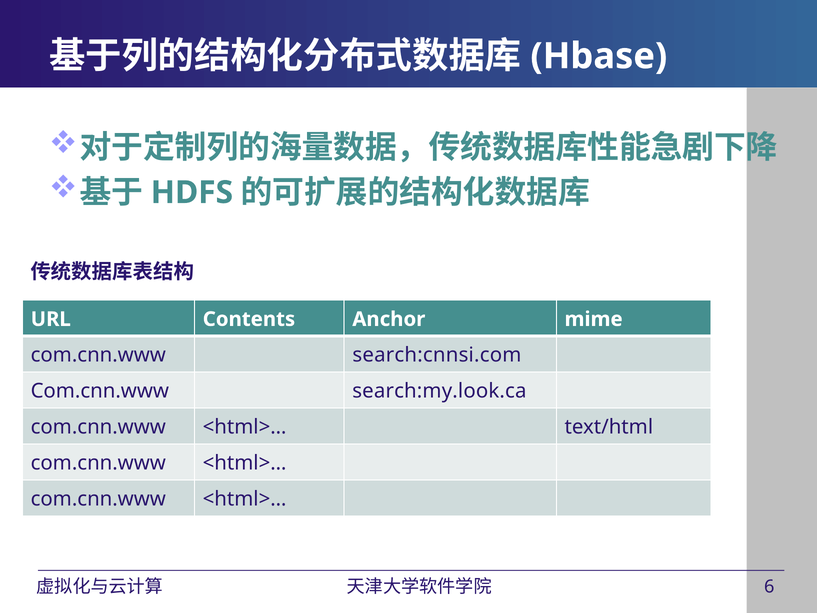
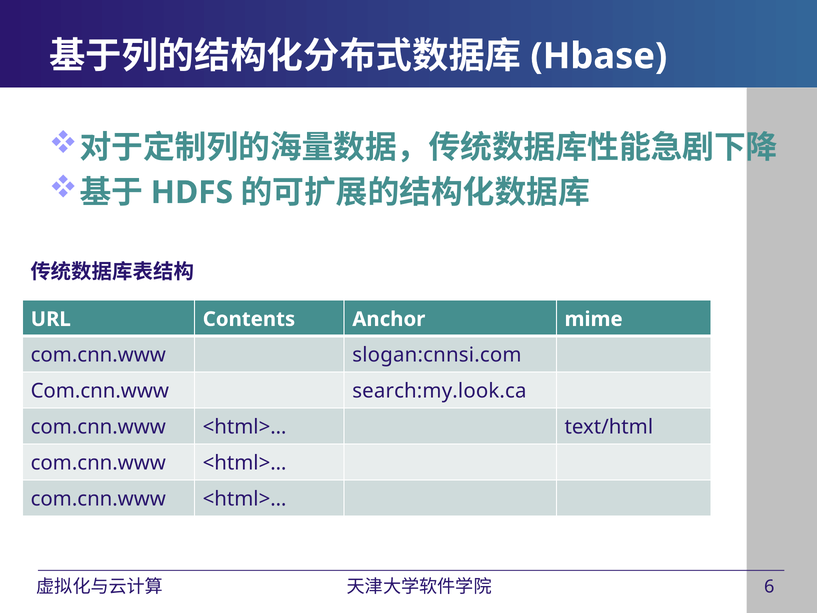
search:cnnsi.com: search:cnnsi.com -> slogan:cnnsi.com (437, 355)
